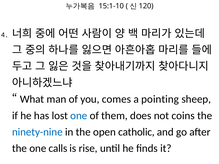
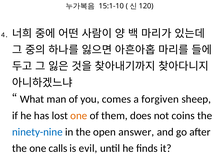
pointing: pointing -> forgiven (160, 99)
one colour: blue -> orange (79, 116)
catholic: catholic -> answer (136, 132)
rise: rise -> evil (88, 149)
